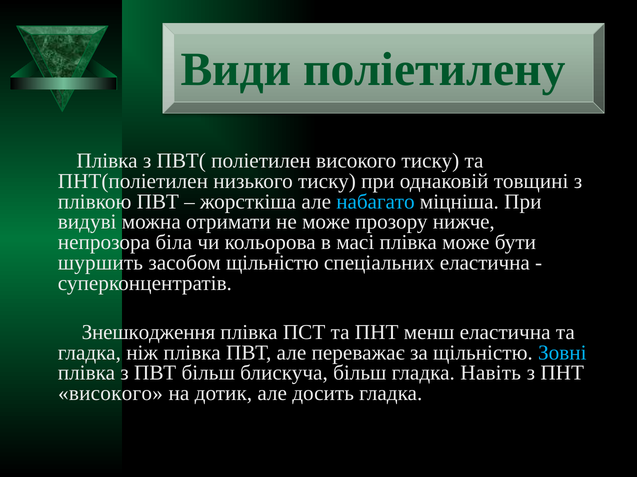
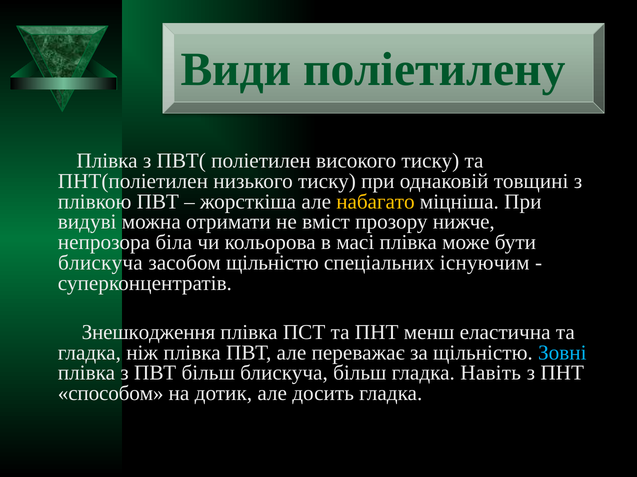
набагато colour: light blue -> yellow (376, 202)
не може: може -> вміст (326, 222)
шуршить: шуршить -> блискуча (100, 263)
спеціальних еластична: еластична -> існуючим (485, 263)
високого: високого -> способом (111, 394)
